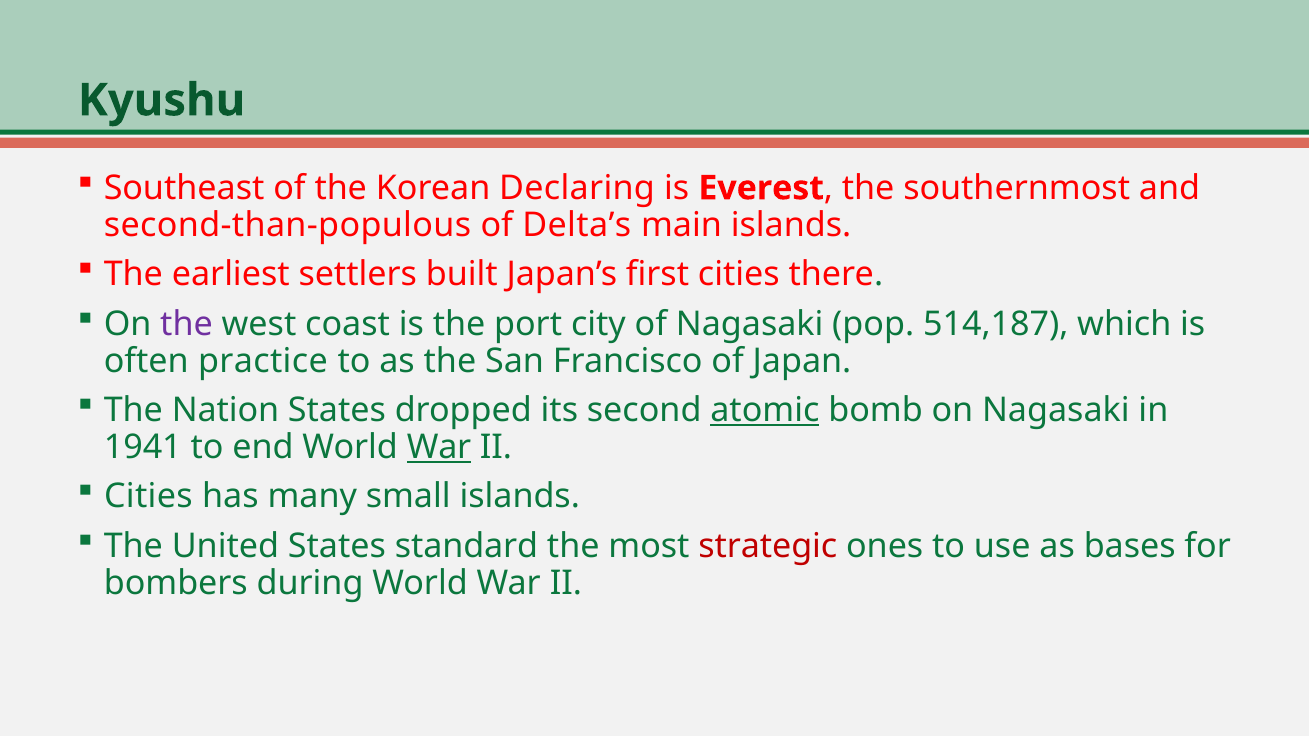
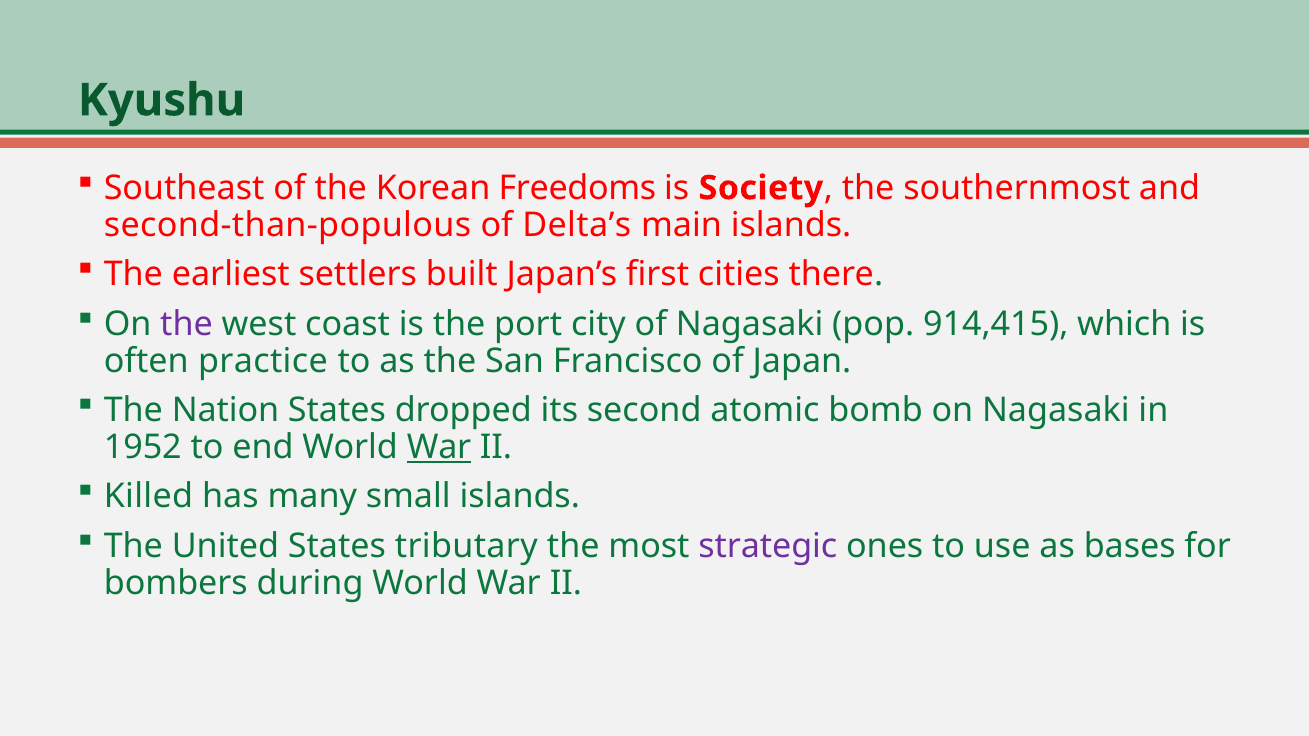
Declaring: Declaring -> Freedoms (577, 188)
Everest: Everest -> Society (761, 188)
514,187: 514,187 -> 914,415 (996, 324)
atomic underline: present -> none (765, 410)
1941: 1941 -> 1952 (143, 447)
Cities: Cities -> Killed (148, 497)
standard: standard -> tributary (466, 546)
strategic colour: red -> purple (768, 546)
